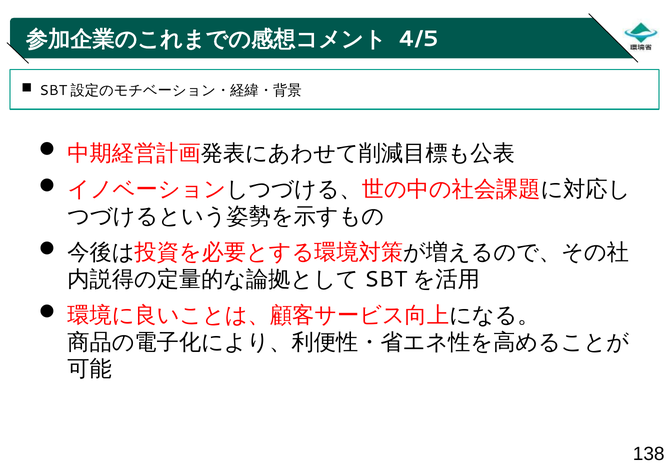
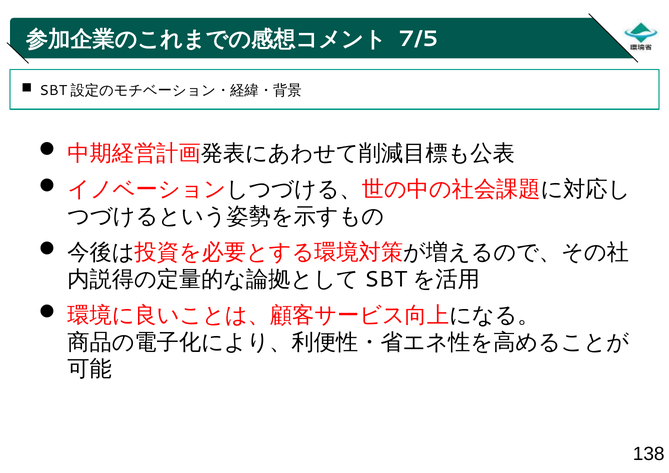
4/5: 4/5 -> 7/5 (418, 39)
